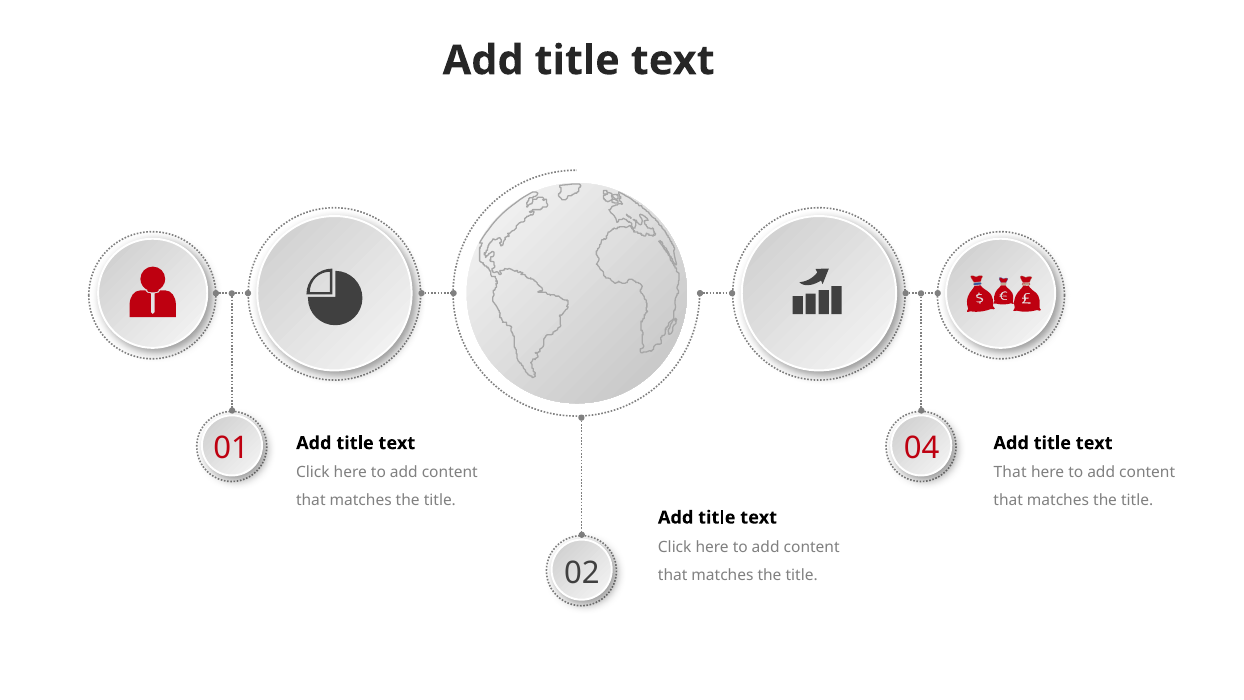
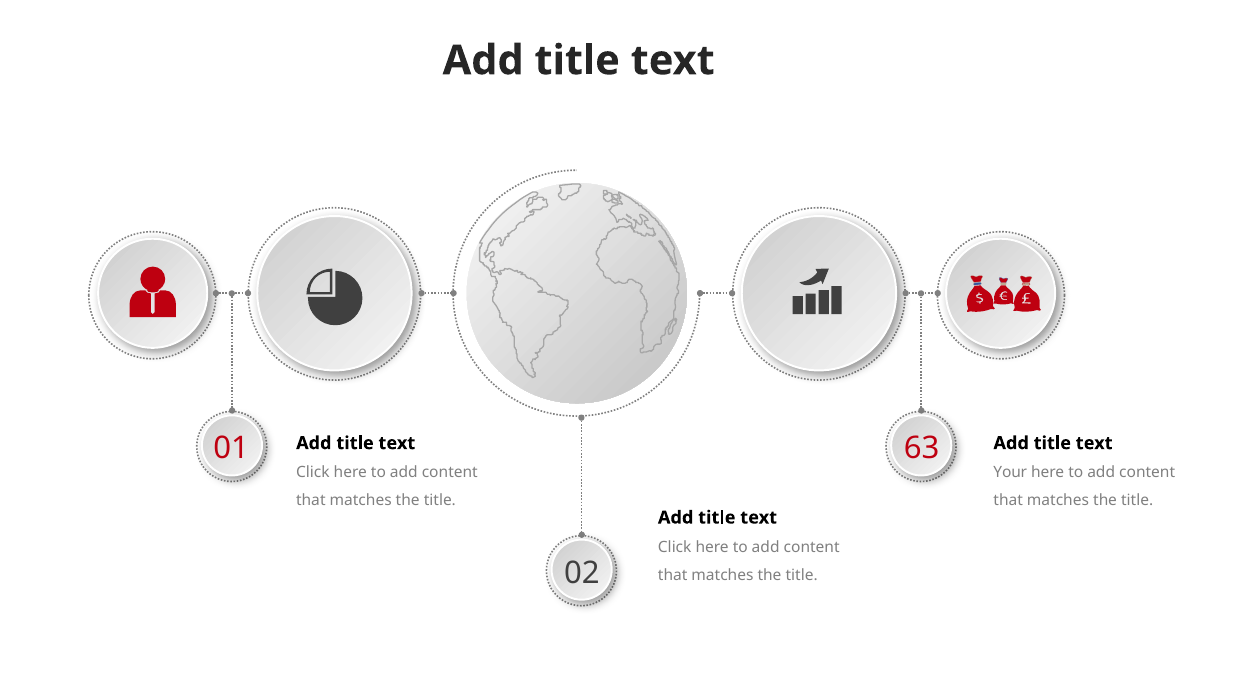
04: 04 -> 63 (922, 448)
That: That -> Your (1010, 472)
